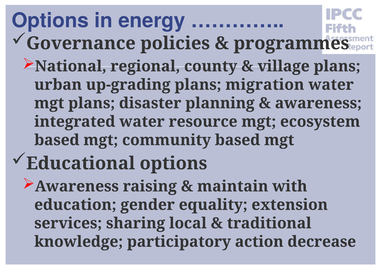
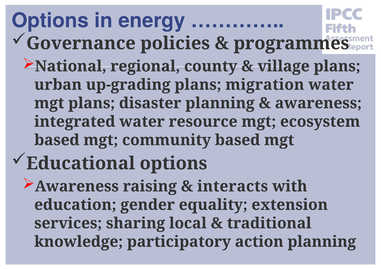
maintain: maintain -> interacts (233, 186)
action decrease: decrease -> planning (322, 241)
